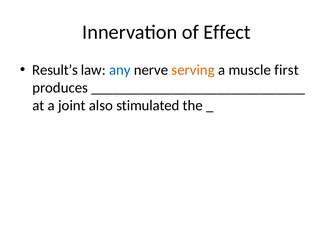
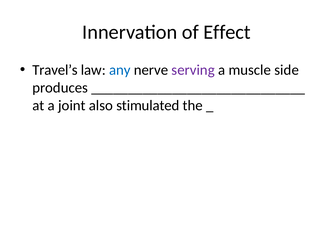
Result’s: Result’s -> Travel’s (55, 70)
serving colour: orange -> purple (193, 70)
first: first -> side (287, 70)
